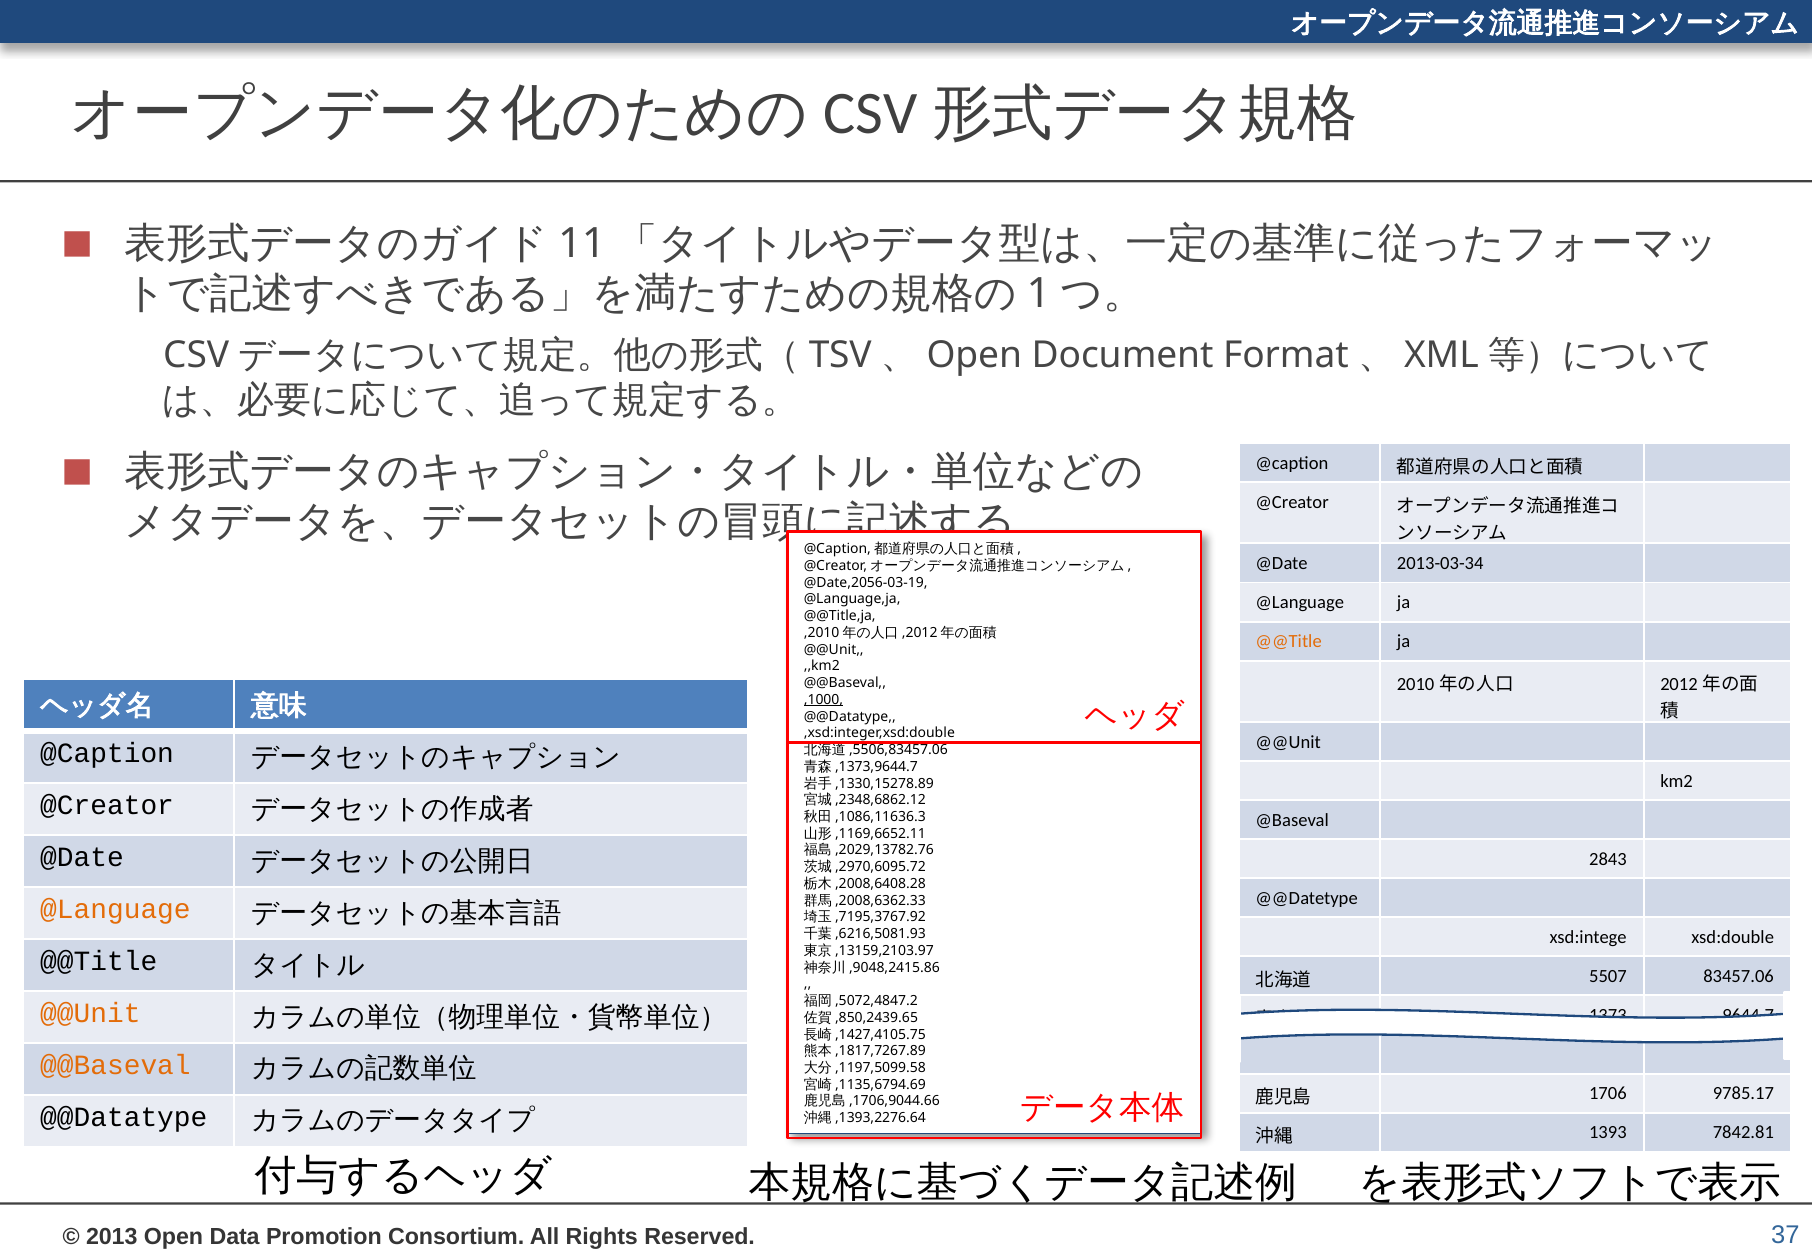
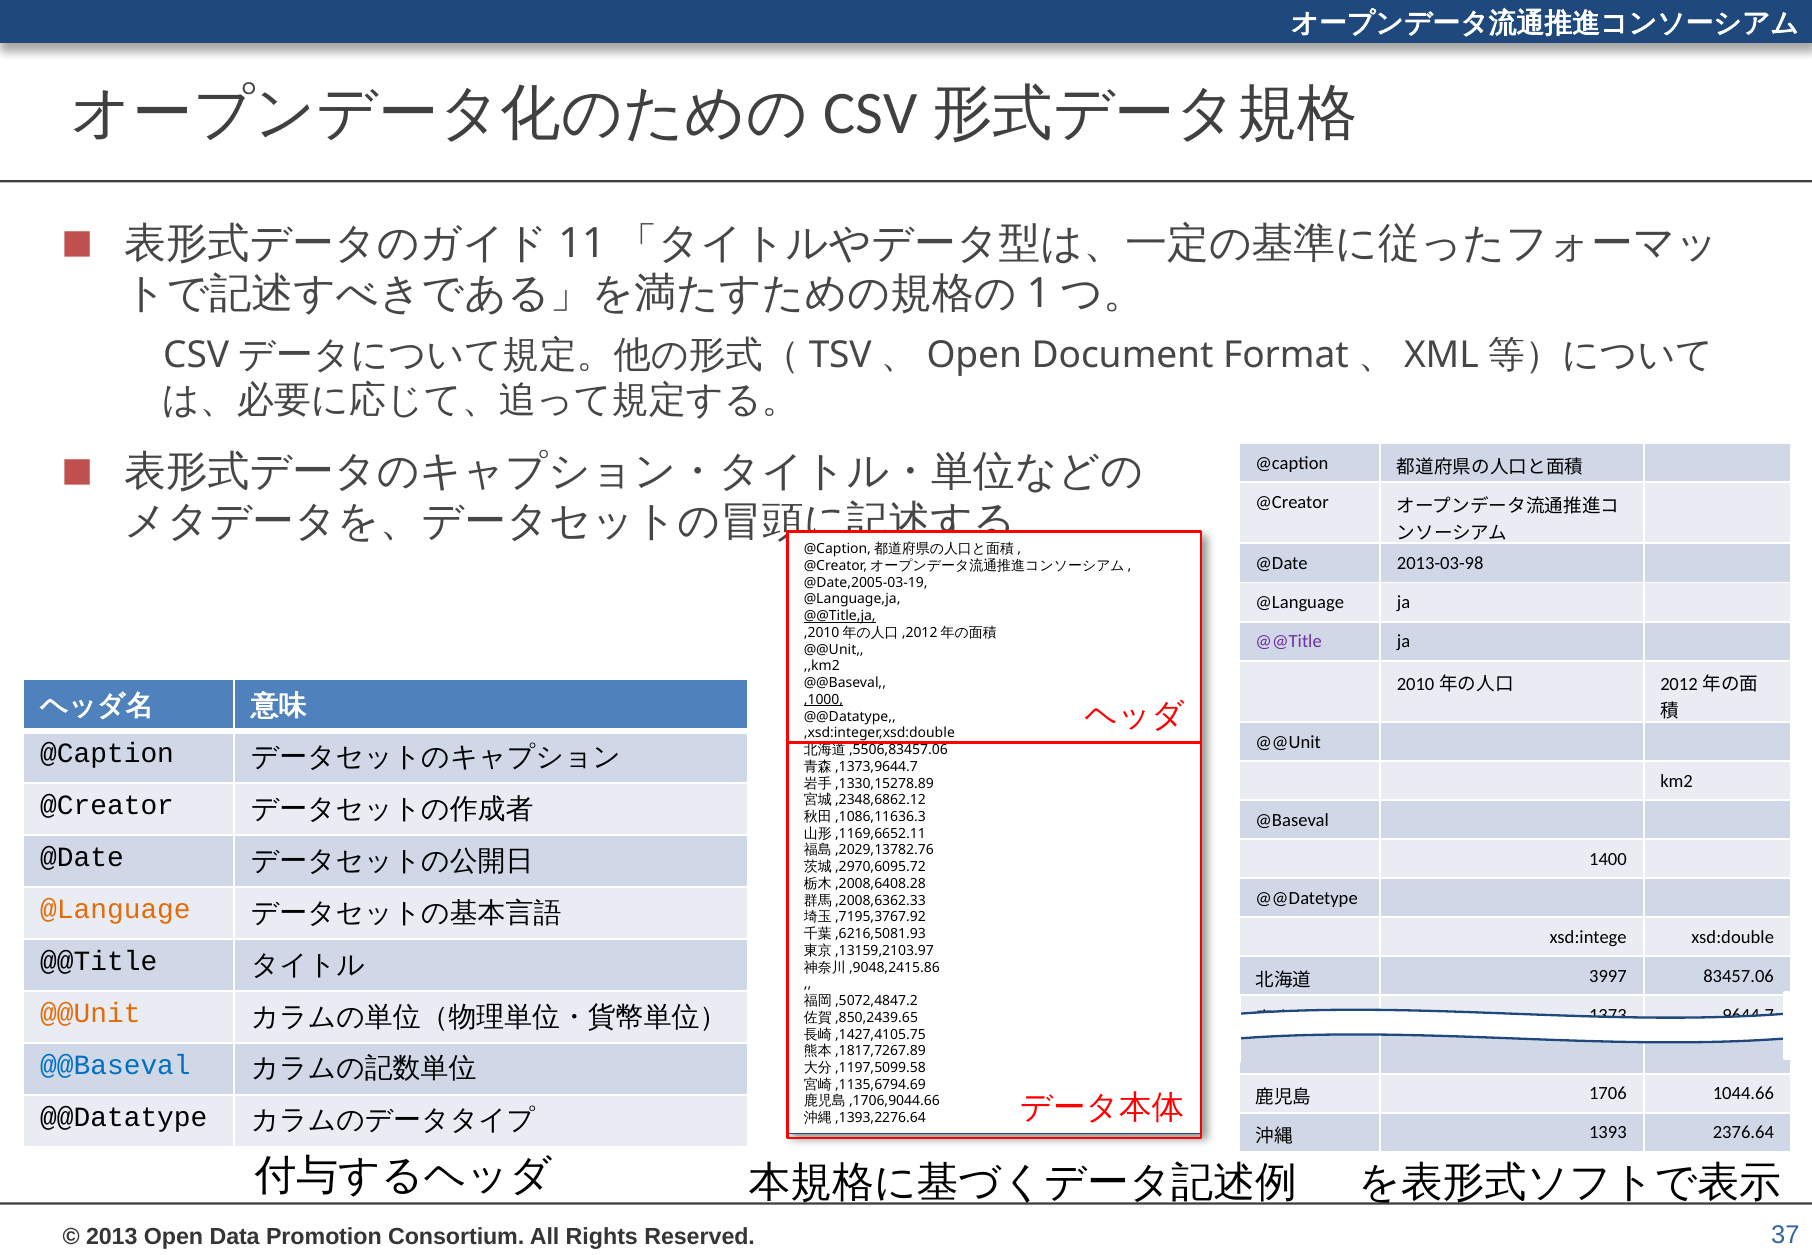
2013-03-34: 2013-03-34 -> 2013-03-98 (1440, 563)
@Date,2056-03-19: @Date,2056-03-19 -> @Date,2005-03-19 (866, 582)
@@Title,ja underline: none -> present (840, 616)
@@Title colour: orange -> purple (1289, 641)
2843: 2843 -> 1400 (1608, 859)
5507: 5507 -> 3997 (1608, 976)
@@Baseval colour: orange -> blue (115, 1065)
9785.17: 9785.17 -> 1044.66 (1743, 1093)
7842.81: 7842.81 -> 2376.64 (1743, 1132)
